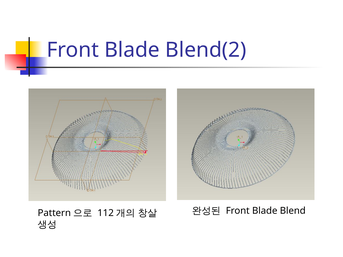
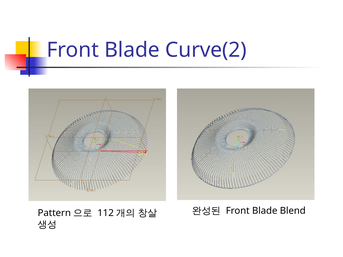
Blend(2: Blend(2 -> Curve(2 (206, 50)
